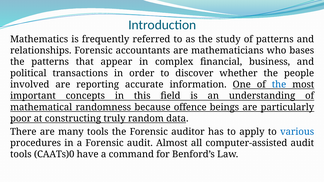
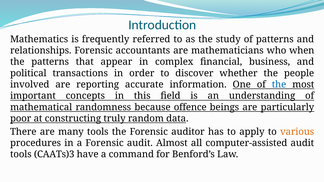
bases: bases -> when (302, 51)
various colour: blue -> orange (297, 132)
CAATs)0: CAATs)0 -> CAATs)3 (54, 155)
